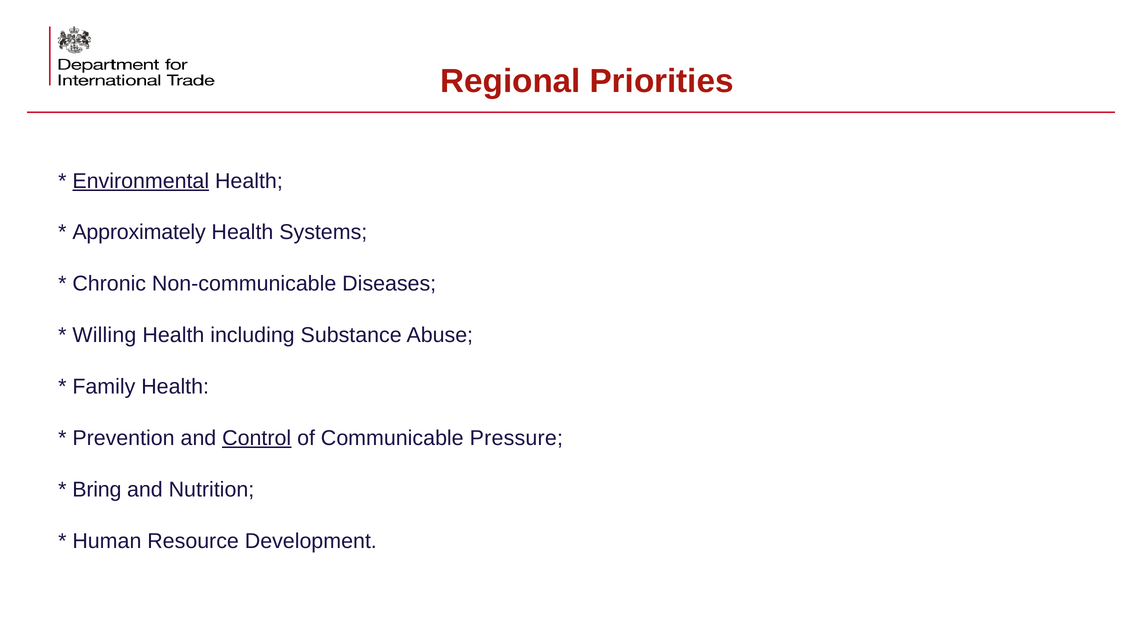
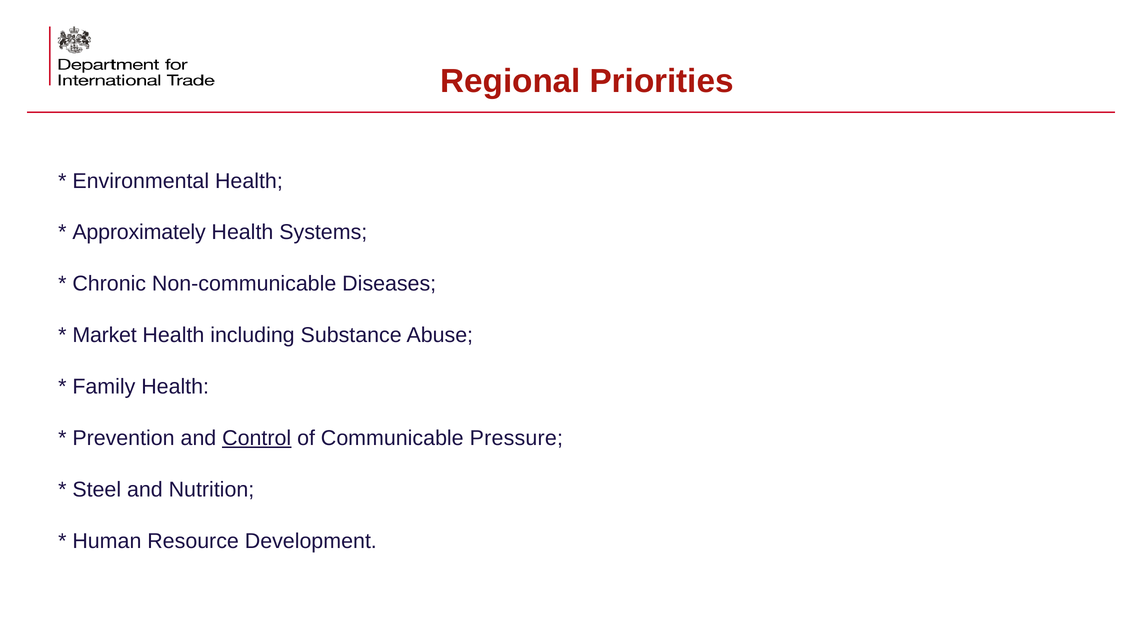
Environmental underline: present -> none (141, 181)
Willing: Willing -> Market (105, 335)
Bring: Bring -> Steel (97, 489)
